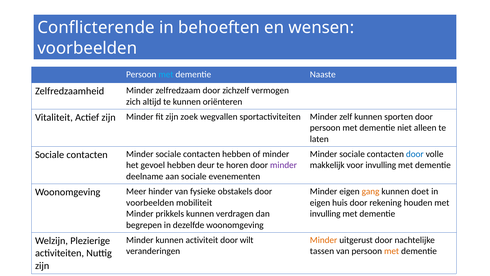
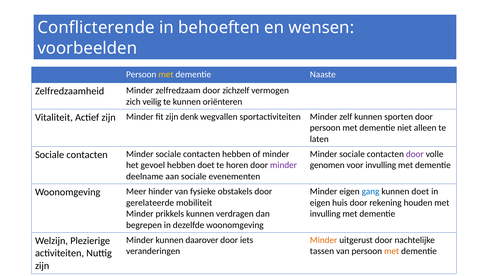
met colour: light blue -> yellow (166, 74)
altijd: altijd -> veilig (152, 102)
zoek: zoek -> denk (189, 117)
door colour: blue -> purple (415, 154)
hebben deur: deur -> doet (206, 165)
makkelijk: makkelijk -> genomen (327, 165)
gang colour: orange -> blue (371, 191)
voorbeelden: voorbeelden -> gerelateerde (150, 202)
activiteit: activiteit -> daarover (202, 240)
wilt: wilt -> iets (247, 240)
